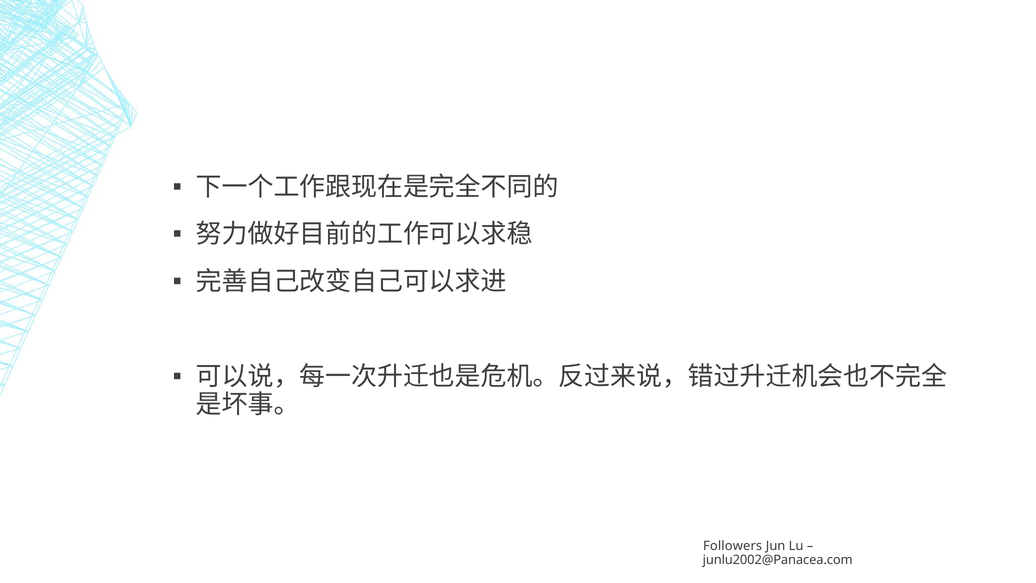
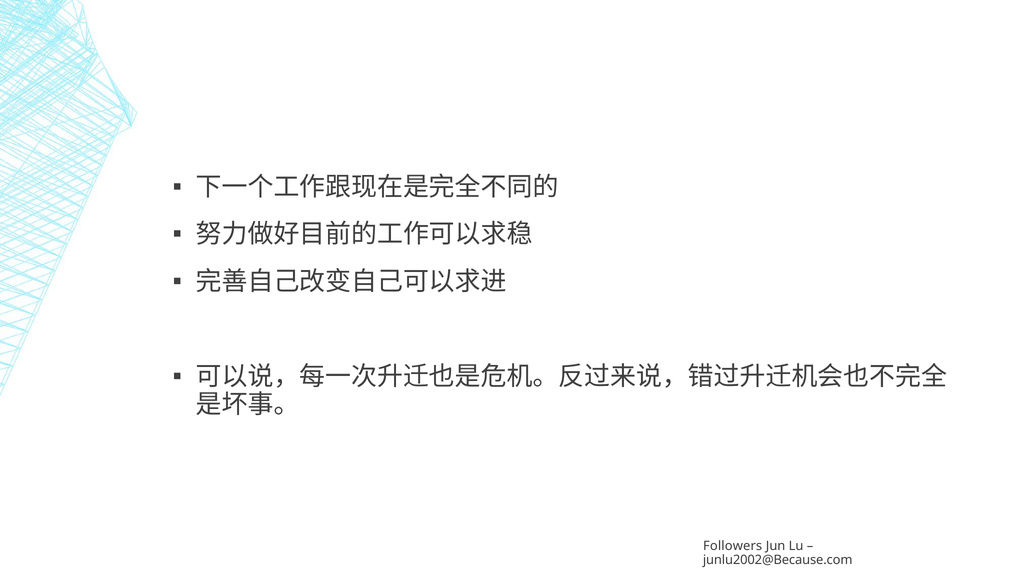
junlu2002@Panacea.com: junlu2002@Panacea.com -> junlu2002@Because.com (778, 560)
